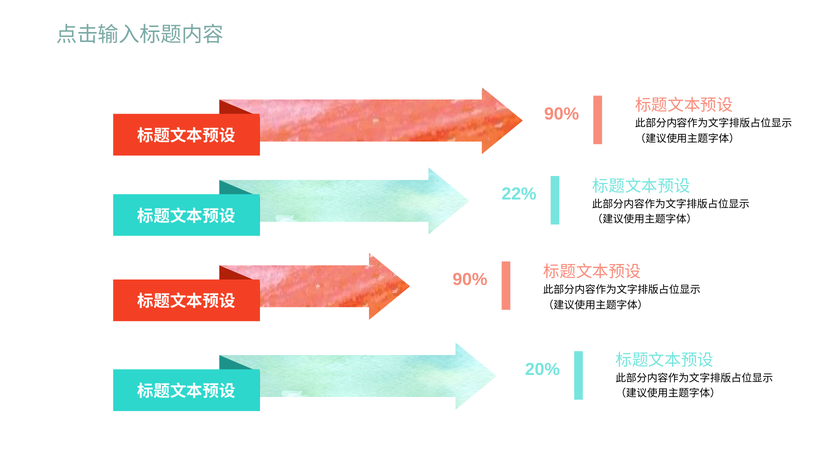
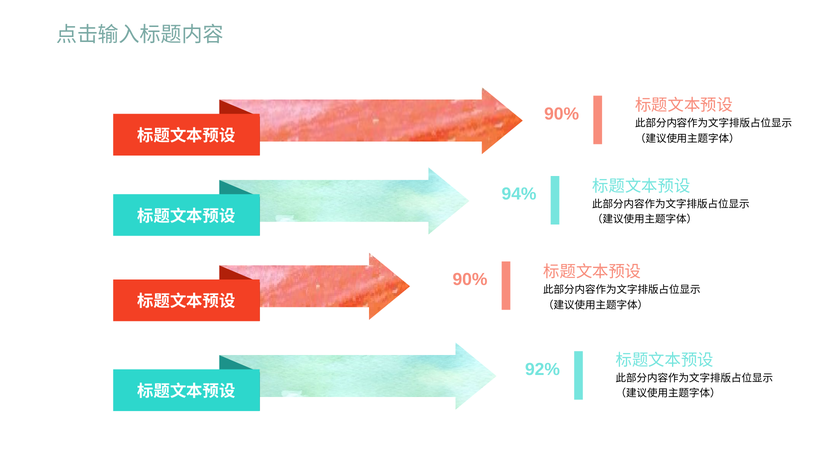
22%: 22% -> 94% (519, 194)
20%: 20% -> 92% (542, 370)
